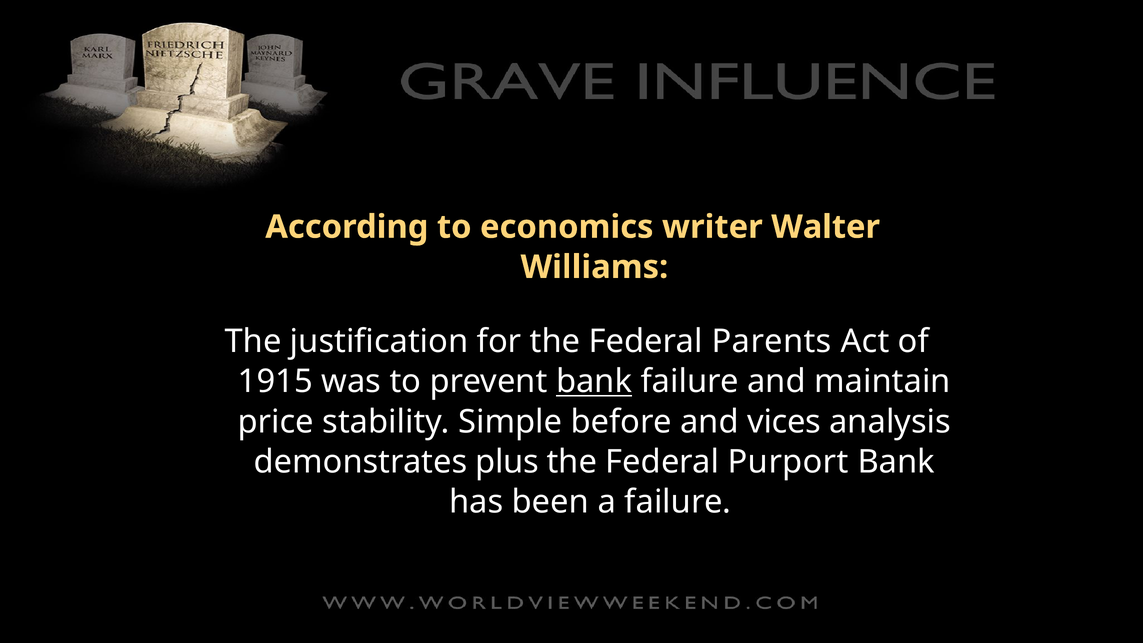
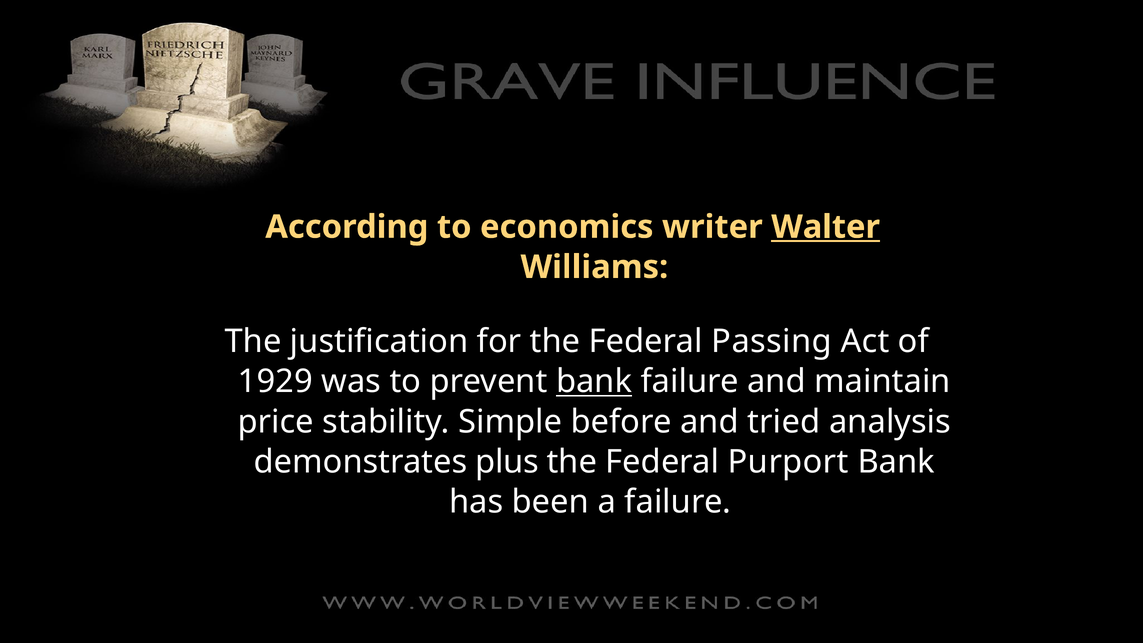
Walter underline: none -> present (826, 227)
Parents: Parents -> Passing (772, 342)
1915: 1915 -> 1929 (275, 382)
vices: vices -> tried (784, 422)
